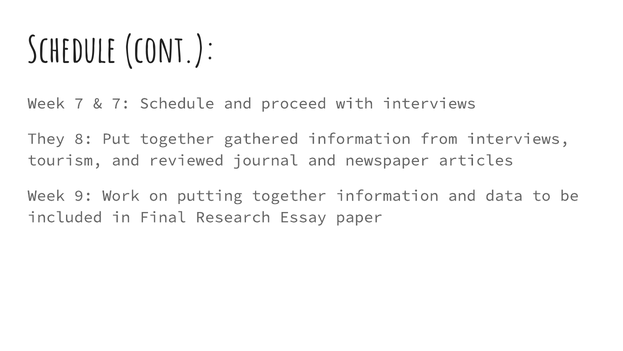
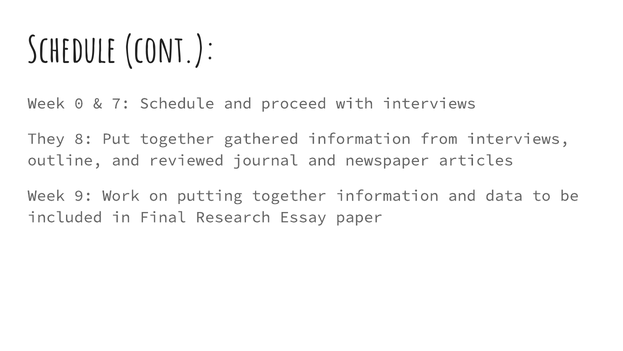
Week 7: 7 -> 0 (79, 103)
tourism: tourism -> outline (65, 160)
